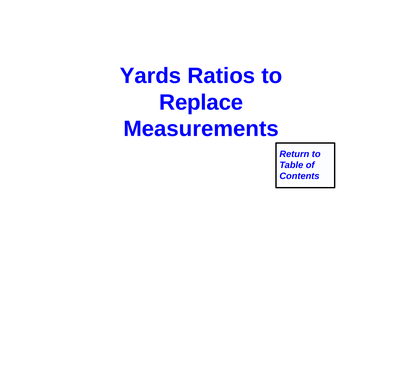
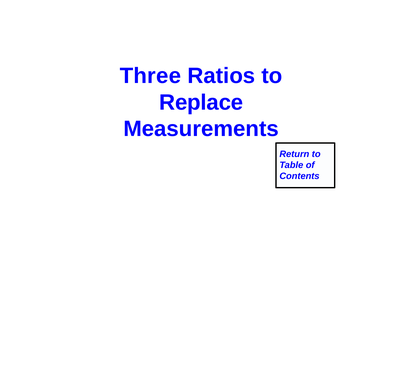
Yards: Yards -> Three (150, 76)
